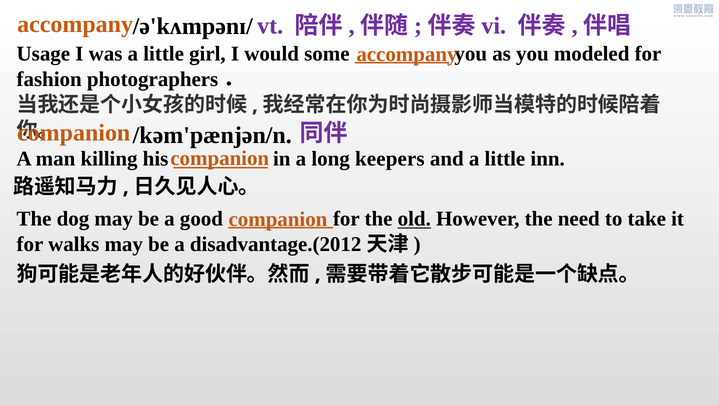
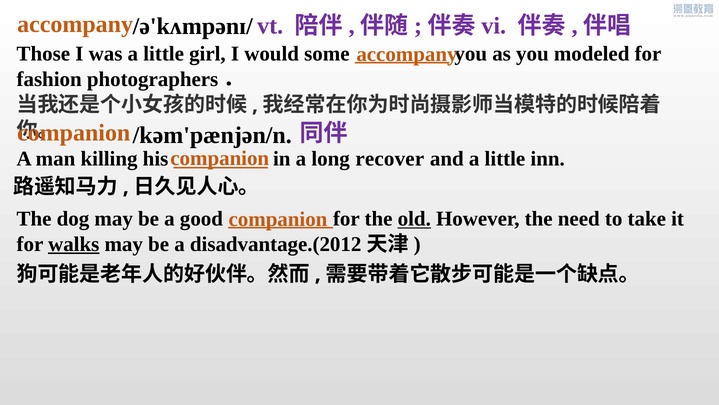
Usage: Usage -> Those (43, 54)
keepers: keepers -> recover (390, 159)
walks underline: none -> present (74, 244)
